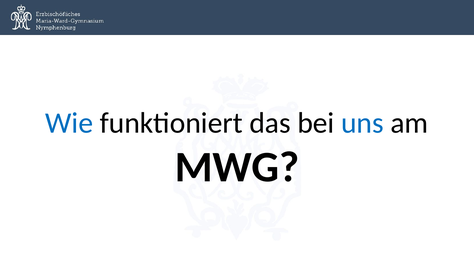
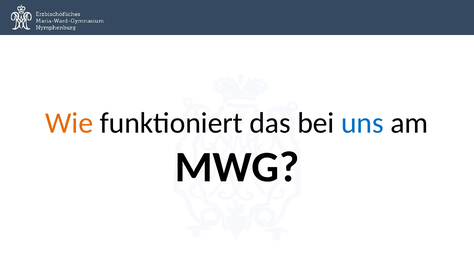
Wie colour: blue -> orange (69, 123)
